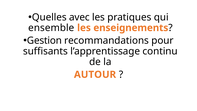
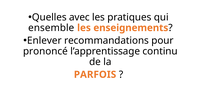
Gestion: Gestion -> Enlever (44, 40)
suffisants: suffisants -> prononcé (45, 51)
AUTOUR: AUTOUR -> PARFOIS (95, 74)
